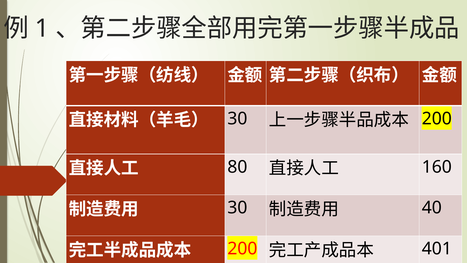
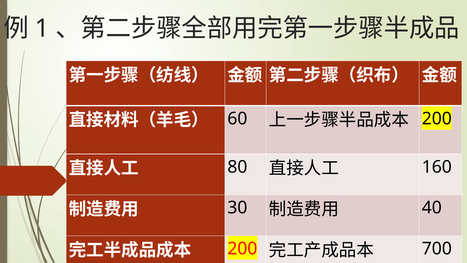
30: 30 -> 60 (237, 118)
401: 401 -> 700 (437, 248)
